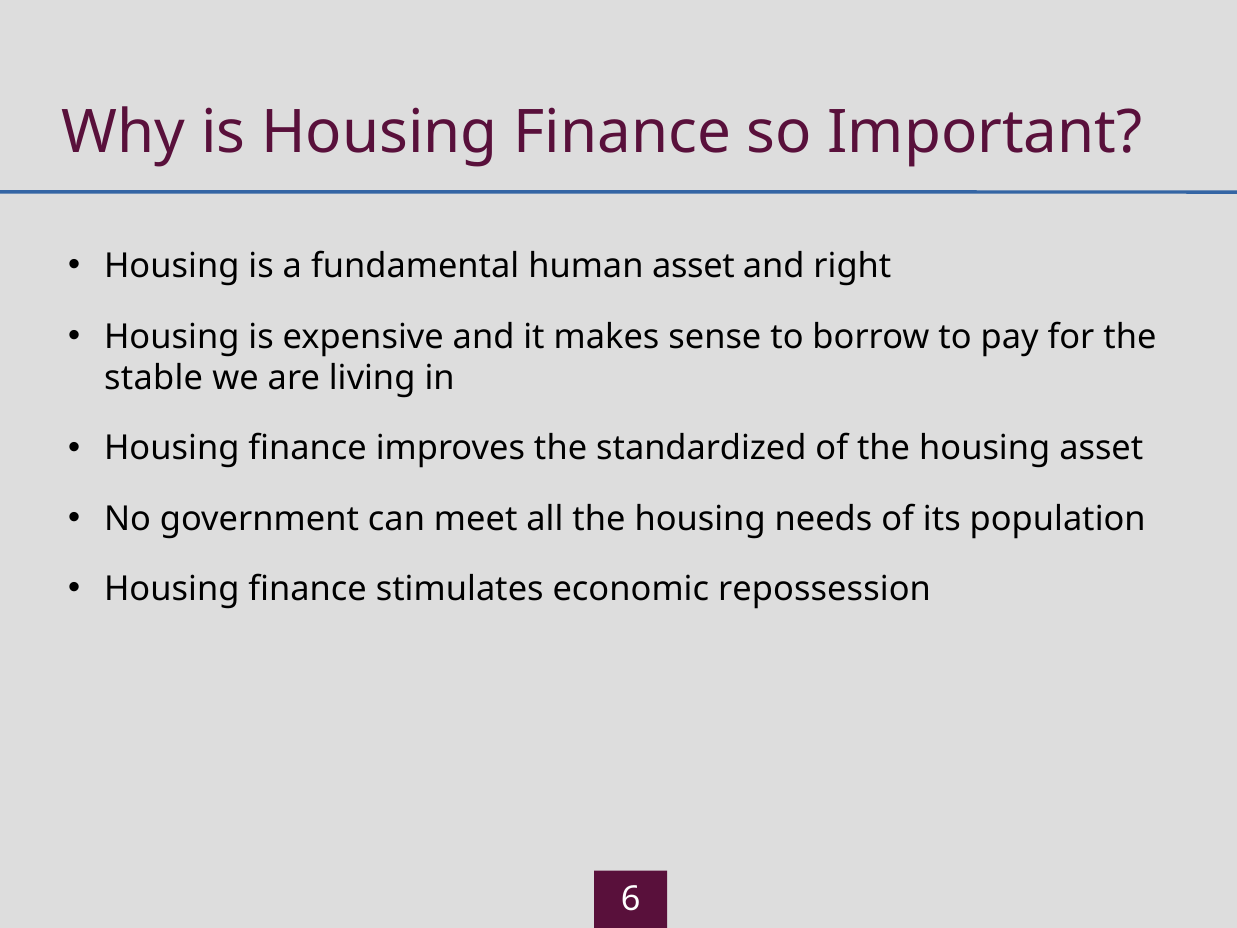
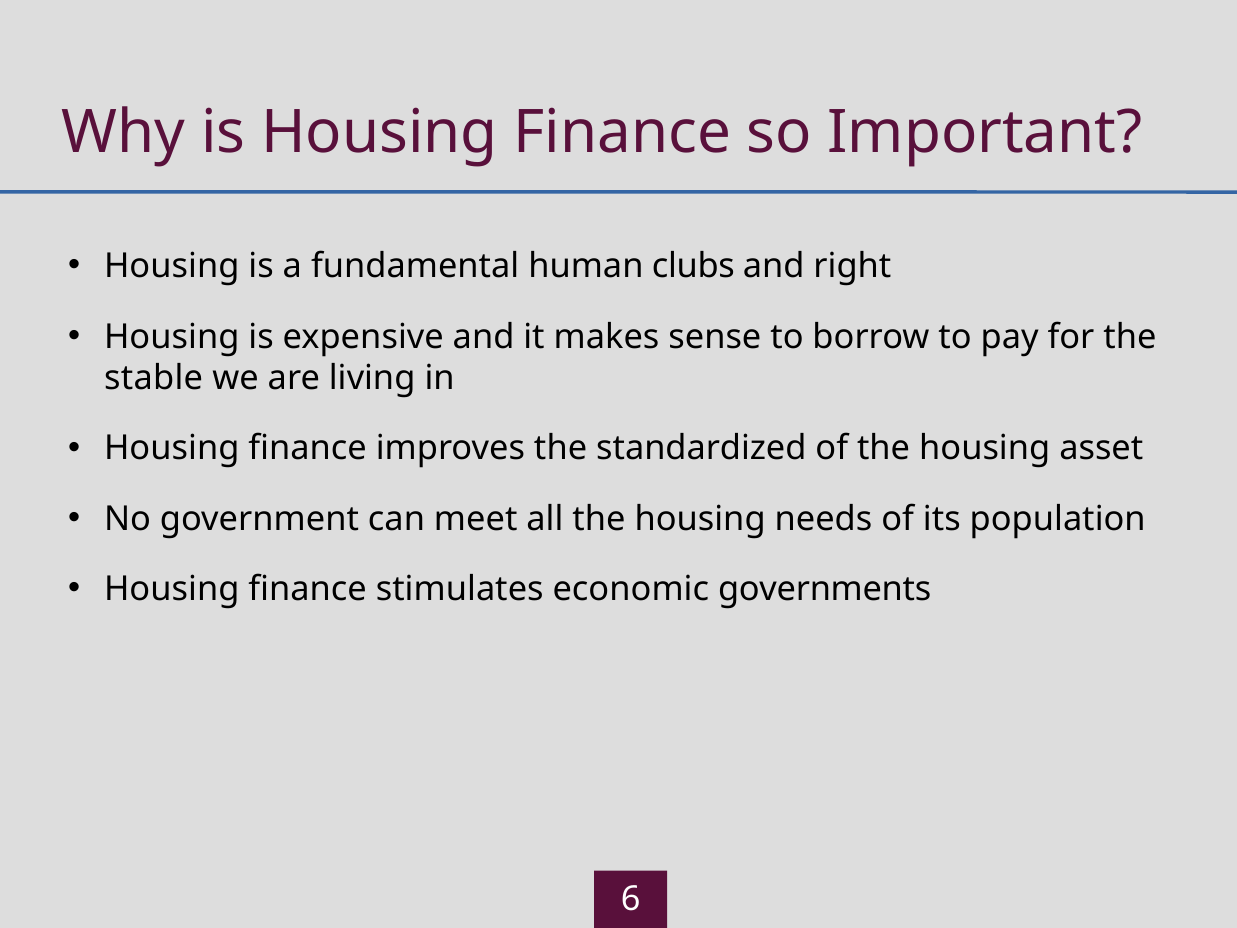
human asset: asset -> clubs (693, 266)
repossession: repossession -> governments (825, 589)
